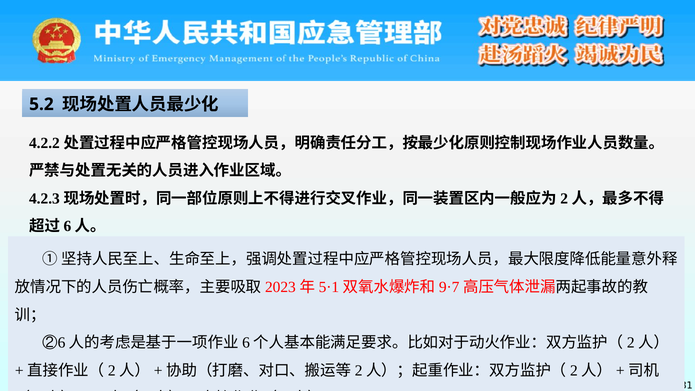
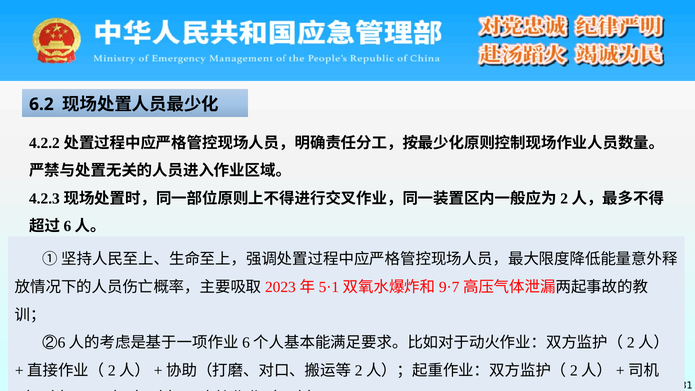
5.2: 5.2 -> 6.2 (41, 104)
